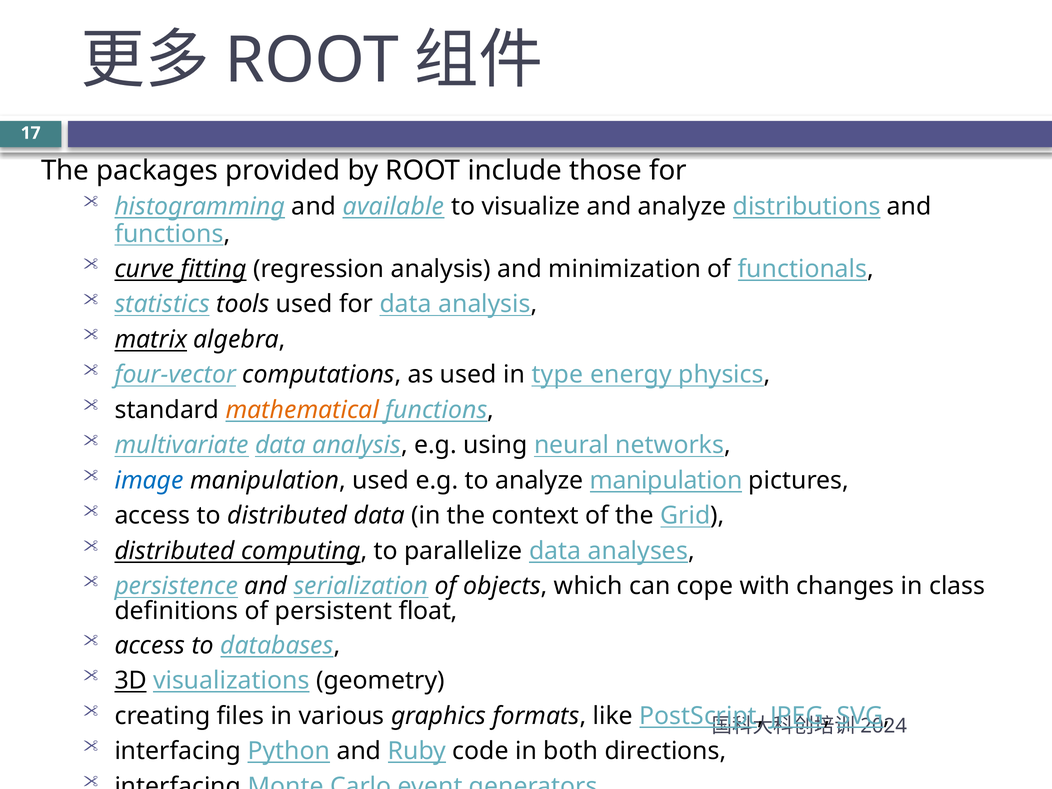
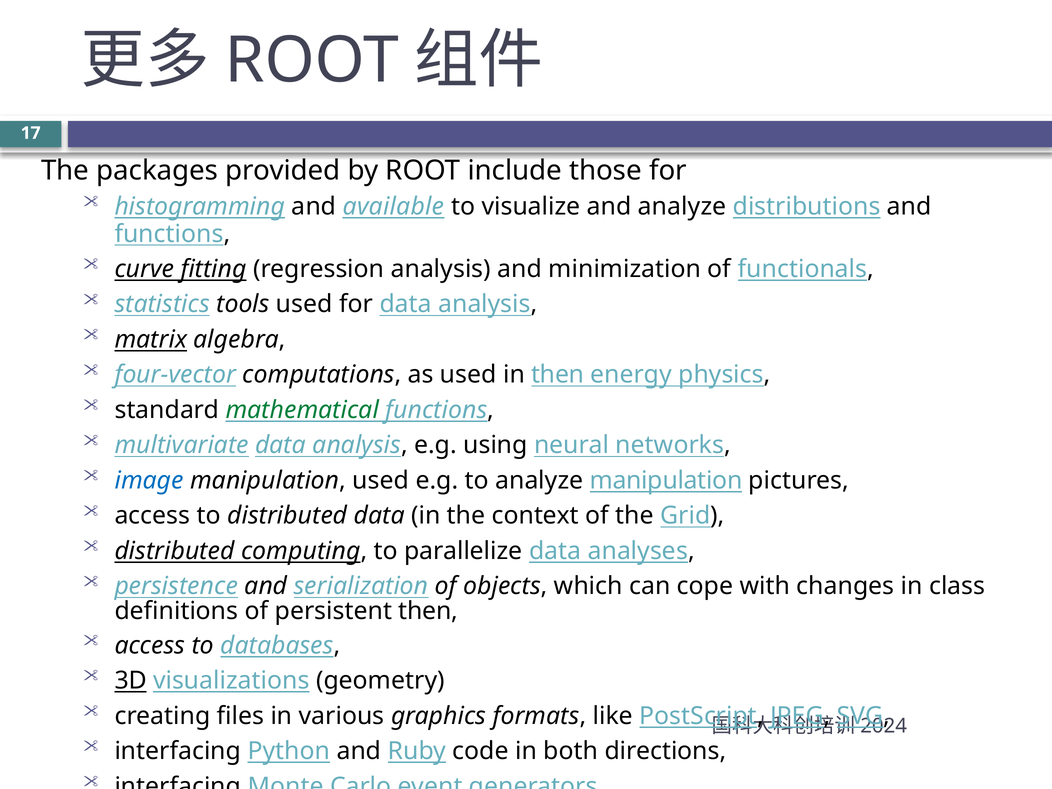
in type: type -> then (558, 375)
mathematical colour: orange -> green (302, 410)
persistent float: float -> then (428, 611)
